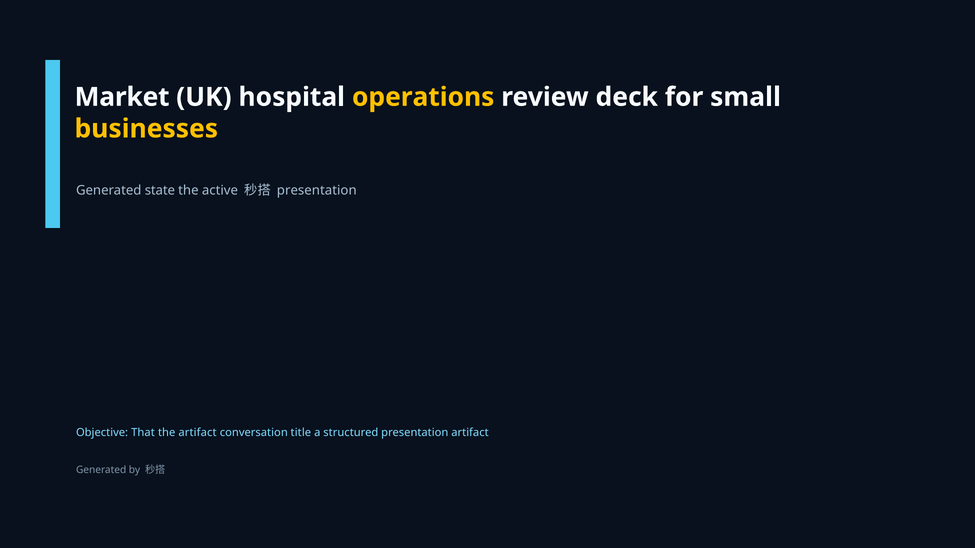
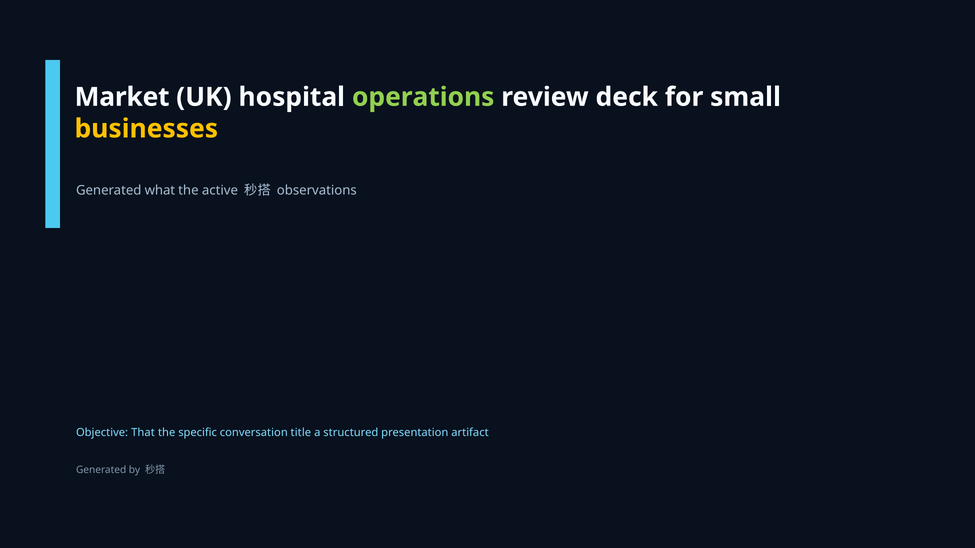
operations colour: yellow -> light green (423, 97)
state: state -> what (160, 190)
presentation: presentation -> observations (317, 190)
the artifact: artifact -> specific (198, 433)
